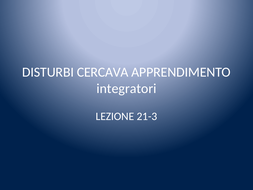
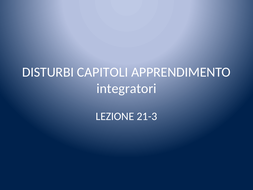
CERCAVA: CERCAVA -> CAPITOLI (103, 72)
